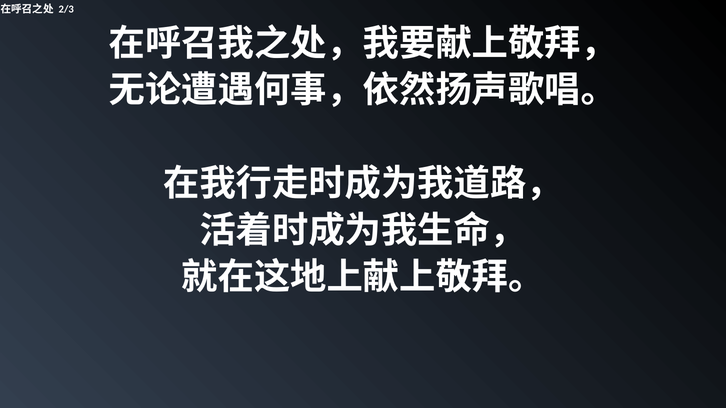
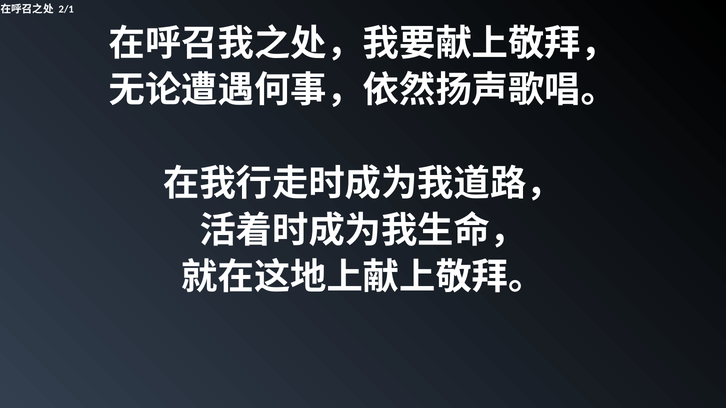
2/3: 2/3 -> 2/1 (66, 9)
